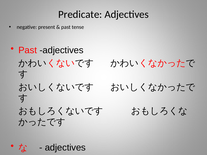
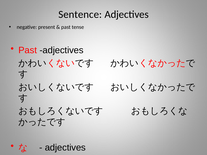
Predicate: Predicate -> Sentence (80, 14)
